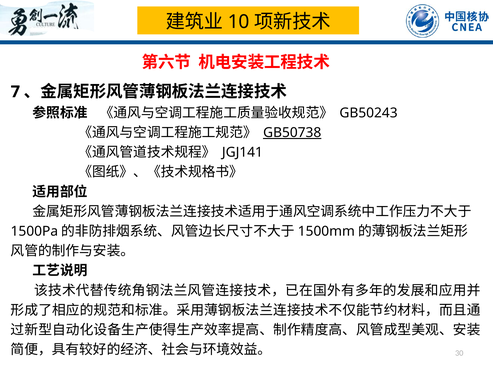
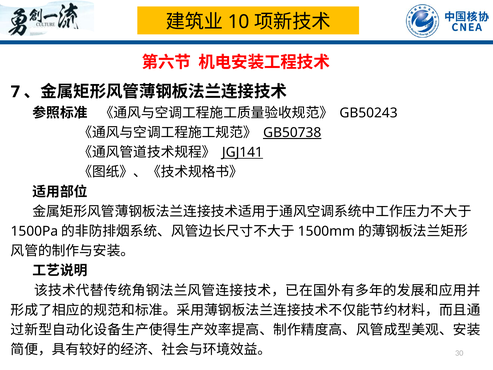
JGJ141 underline: none -> present (242, 152)
